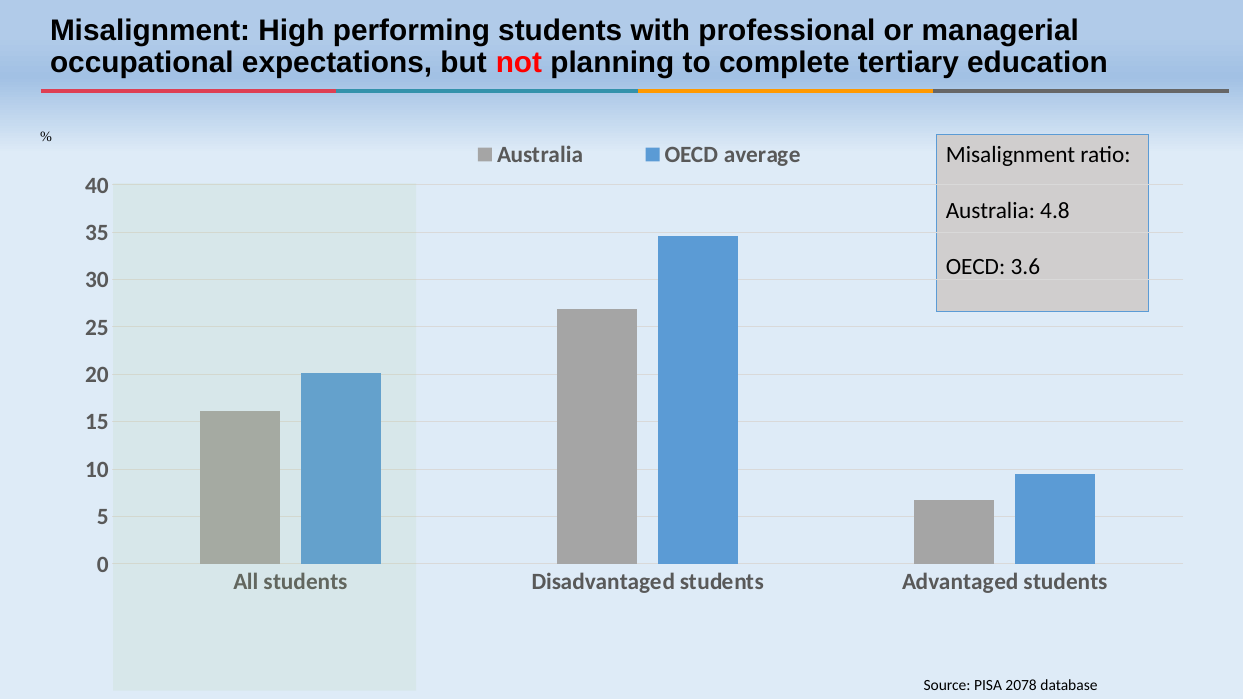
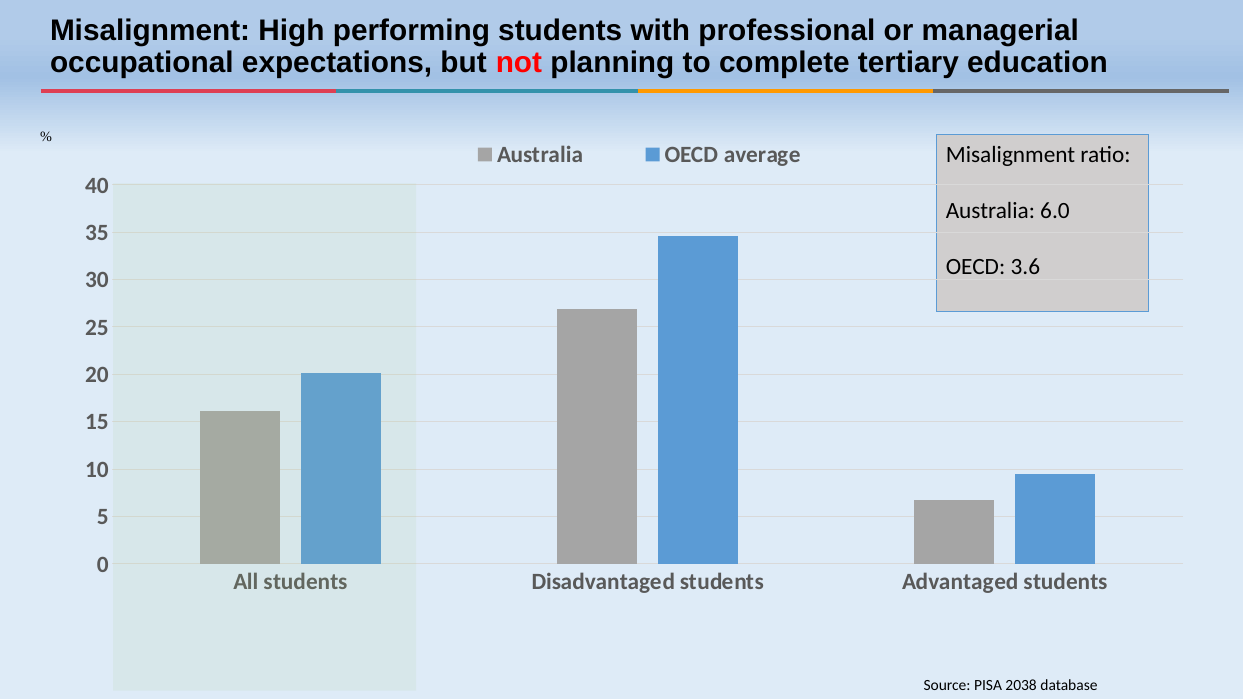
4.8: 4.8 -> 6.0 (1055, 211)
2078: 2078 -> 2038 (1021, 686)
